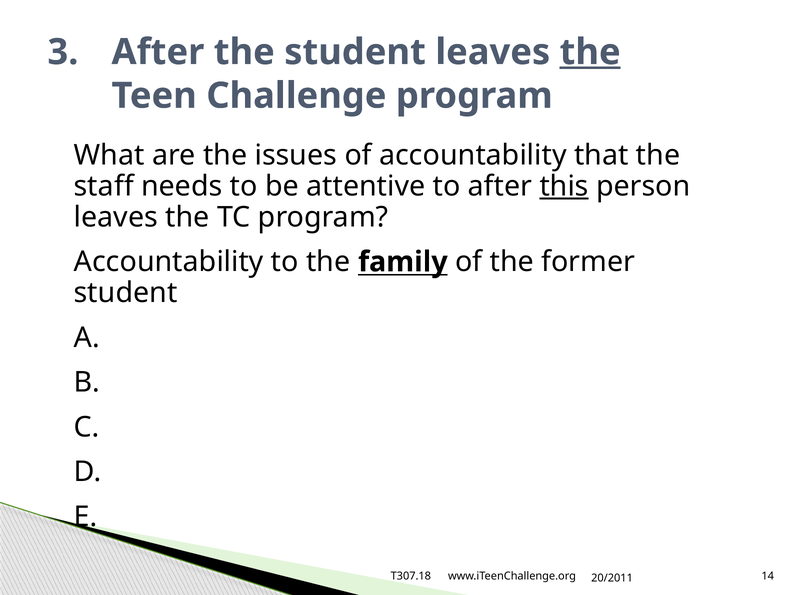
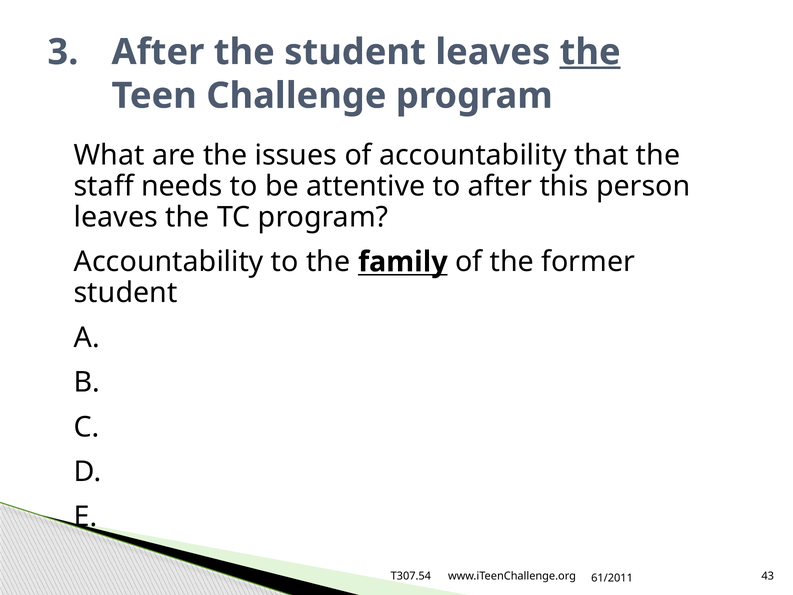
this underline: present -> none (564, 186)
T307.18: T307.18 -> T307.54 (411, 576)
14: 14 -> 43 (768, 576)
20/2011: 20/2011 -> 61/2011 (612, 578)
